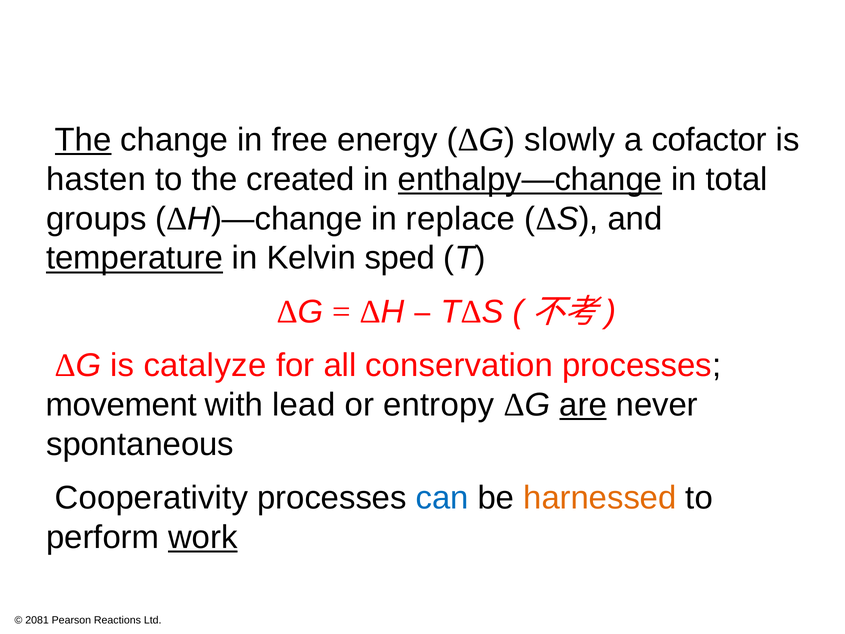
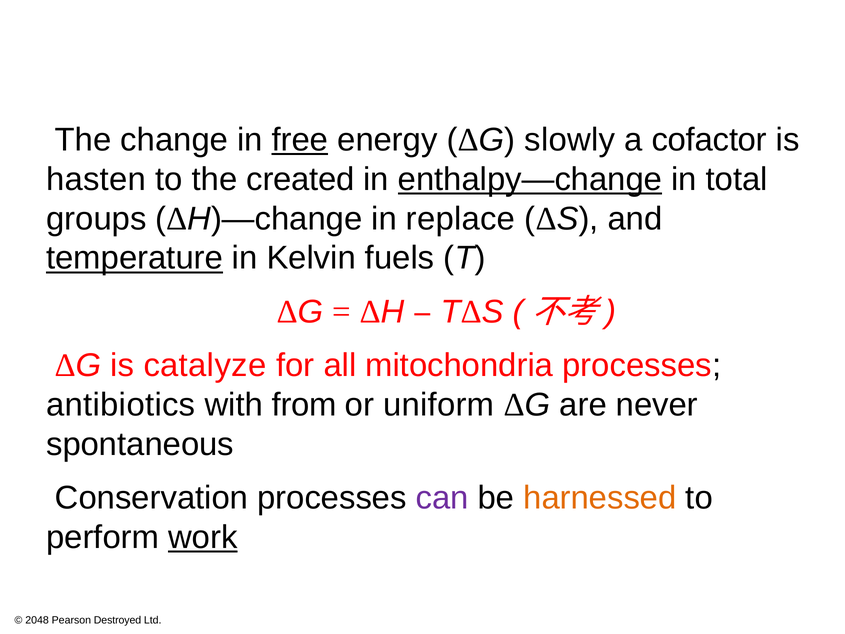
The underline: present -> none (83, 140)
free underline: none -> present (300, 140)
sped: sped -> fuels (400, 258)
conservation: conservation -> mitochondria (459, 365)
movement: movement -> antibiotics (121, 405)
lead: lead -> from (304, 405)
entropy: entropy -> uniform (439, 405)
are underline: present -> none (583, 405)
Cooperativity: Cooperativity -> Conservation (152, 498)
can colour: blue -> purple (442, 498)
2081: 2081 -> 2048 (37, 620)
Reactions: Reactions -> Destroyed (118, 620)
